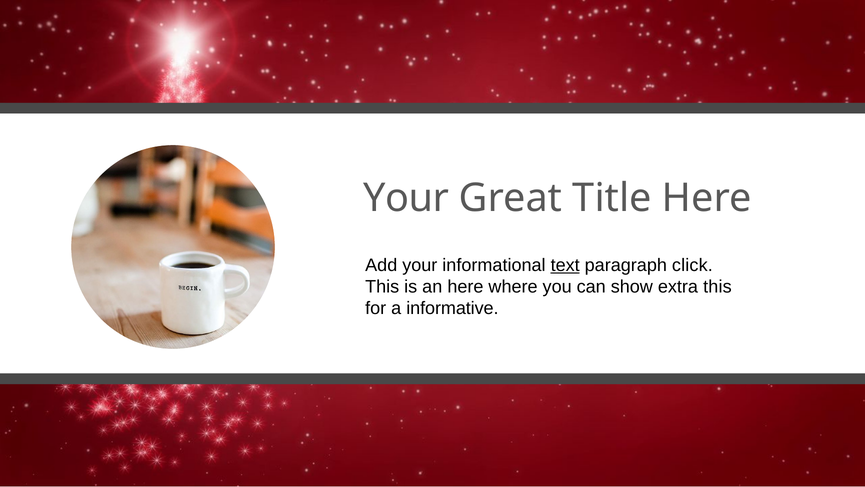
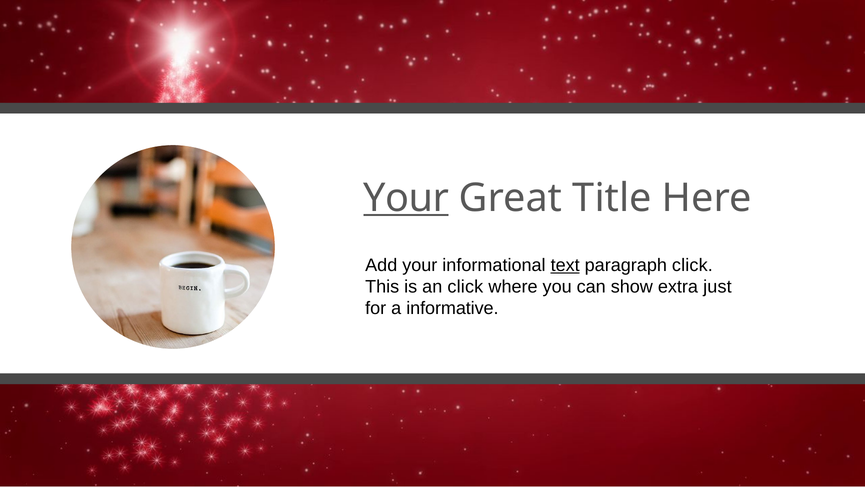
Your underline: none -> present (406, 198)
an here: here -> click (465, 287)
extra this: this -> just (717, 287)
